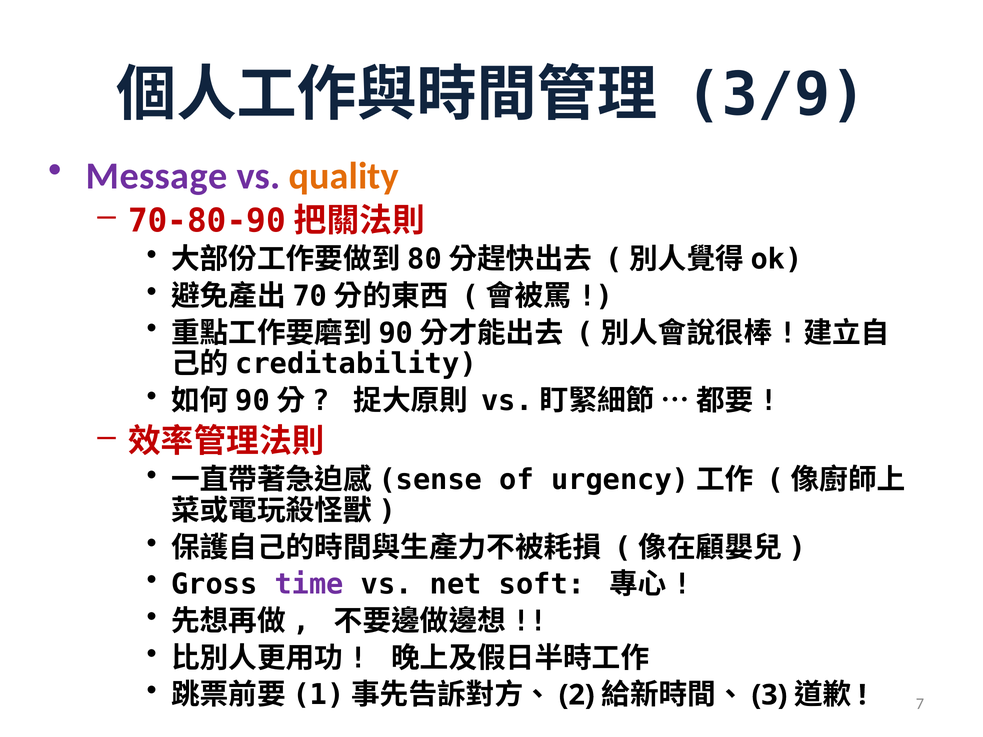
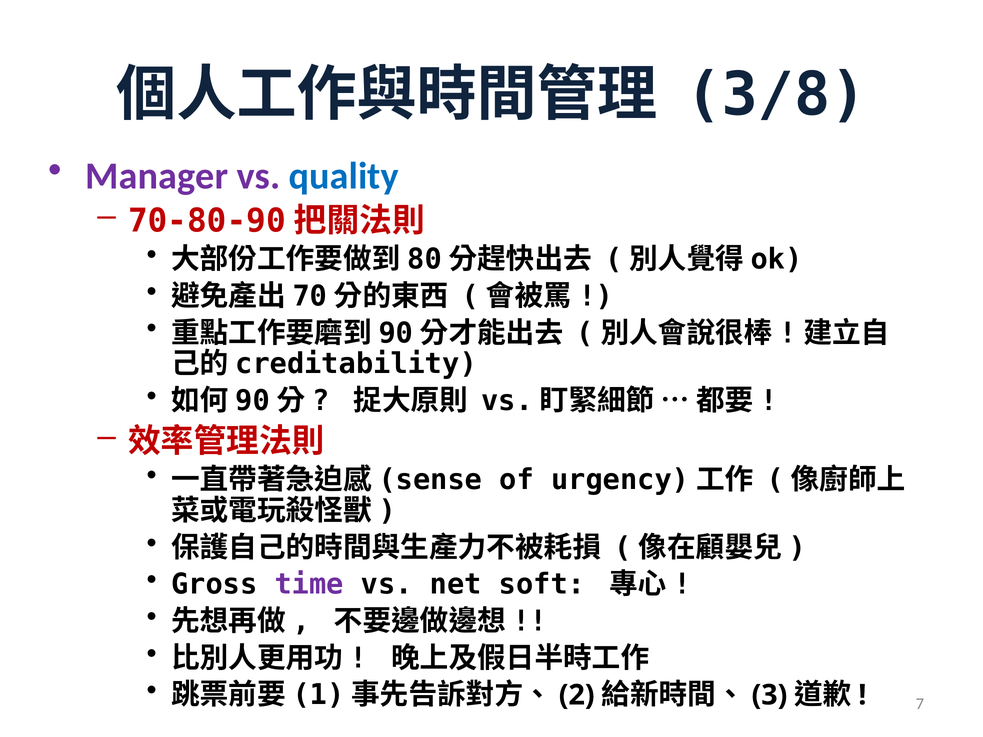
3/9: 3/9 -> 3/8 (776, 95)
Message: Message -> Manager (157, 176)
quality colour: orange -> blue (344, 176)
